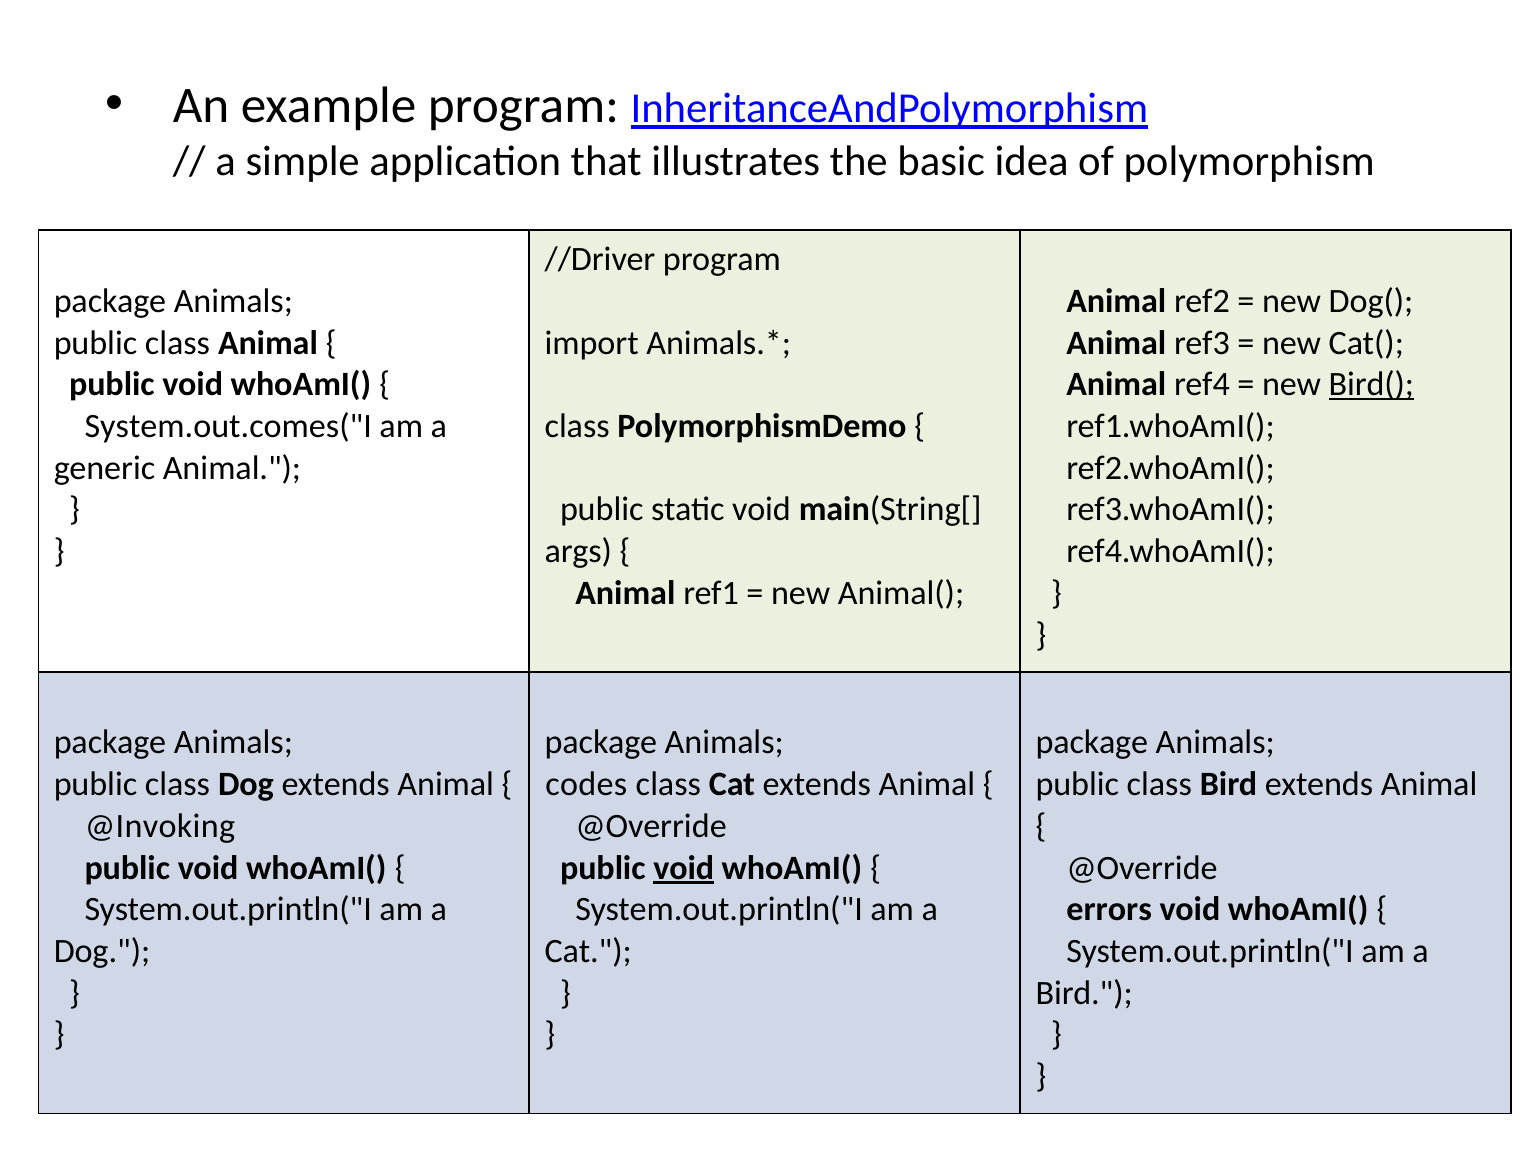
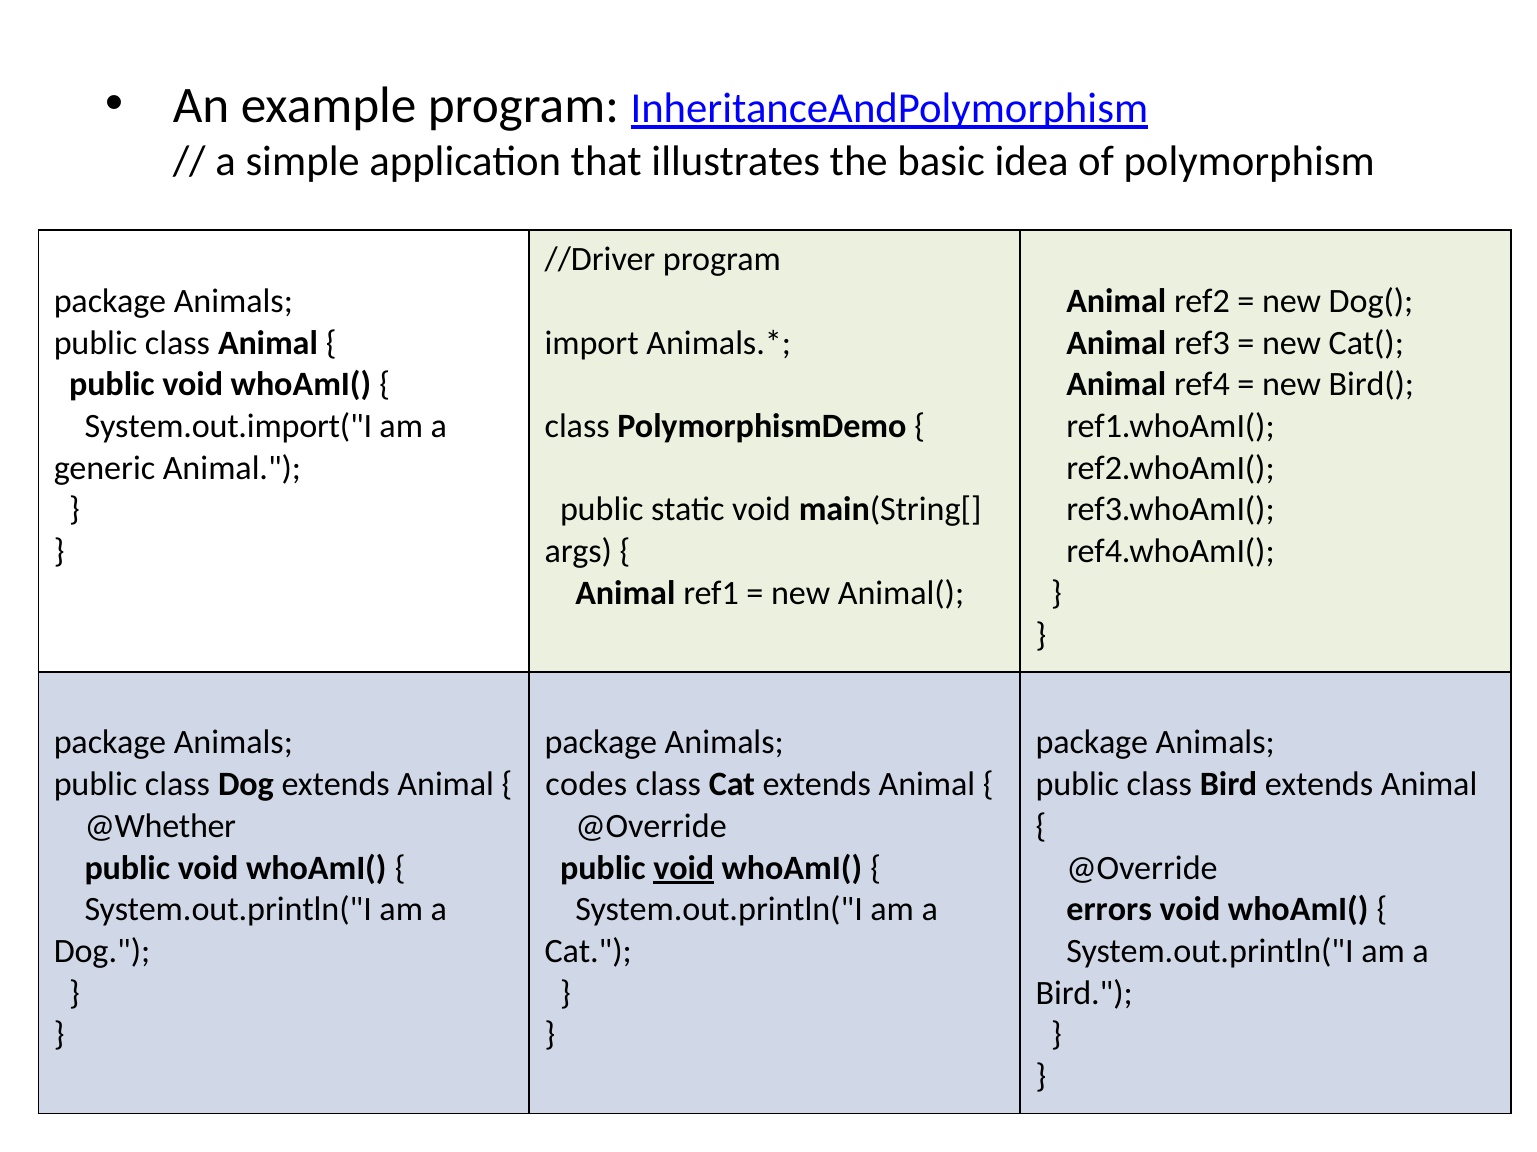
Bird( underline: present -> none (1371, 385)
System.out.comes("I: System.out.comes("I -> System.out.import("I (228, 427)
@Invoking: @Invoking -> @Whether (160, 827)
